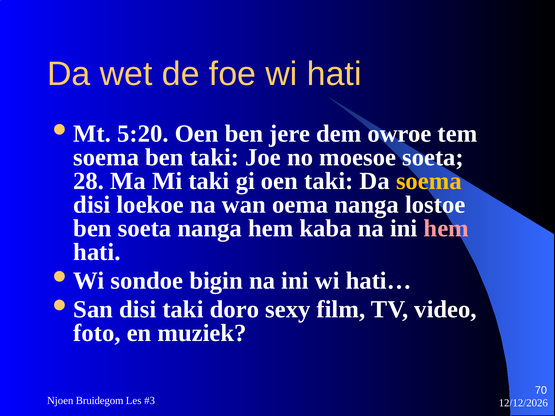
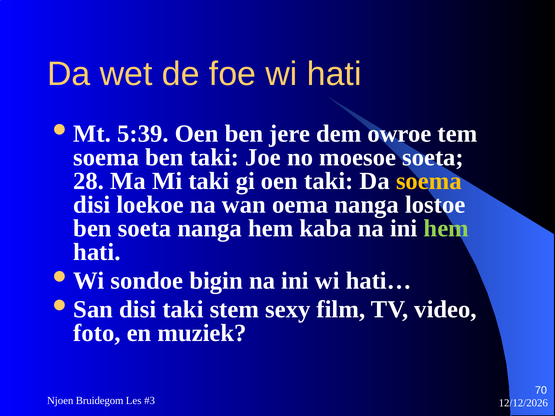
5:20: 5:20 -> 5:39 (143, 134)
hem colour: pink -> light green (446, 229)
doro: doro -> stem (234, 310)
